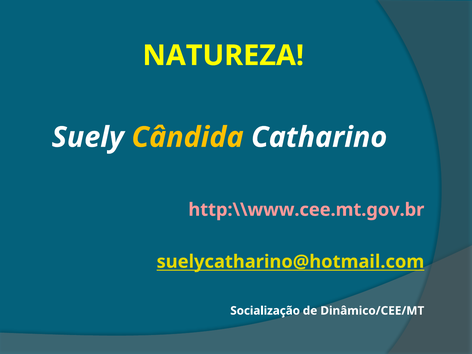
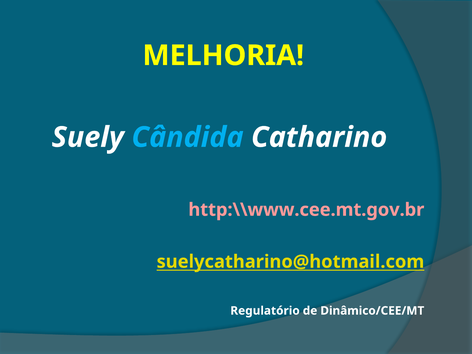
NATUREZA: NATUREZA -> MELHORIA (223, 56)
Cândida colour: yellow -> light blue (188, 137)
Socialização: Socialização -> Regulatório (265, 311)
